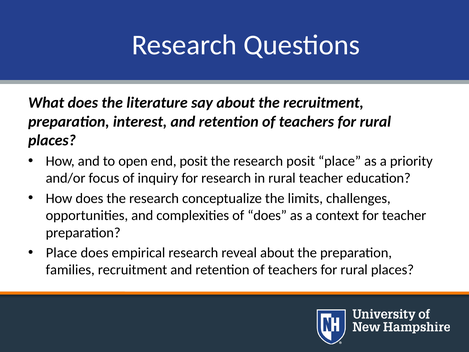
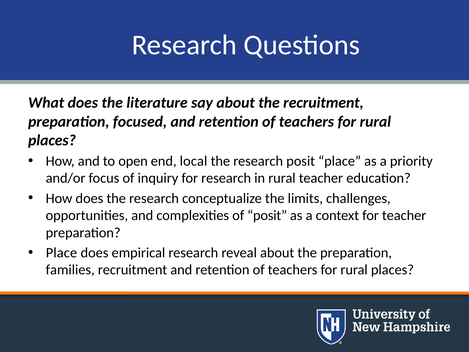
interest: interest -> focused (140, 121)
end posit: posit -> local (194, 161)
of does: does -> posit (267, 215)
